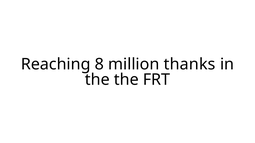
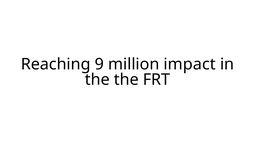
8: 8 -> 9 (99, 64)
thanks: thanks -> impact (190, 64)
